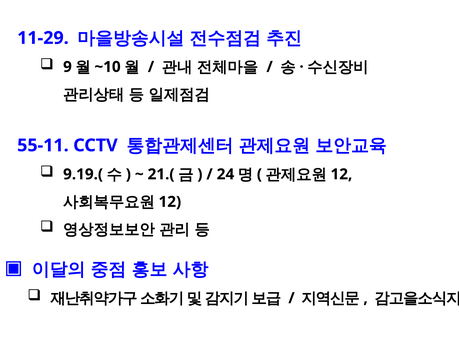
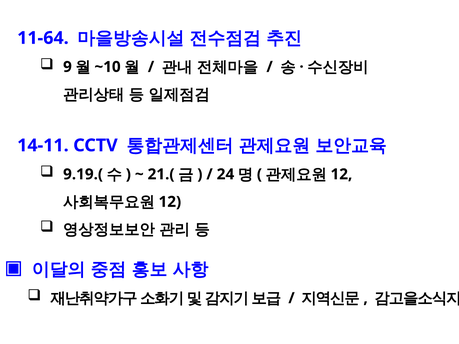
11-29: 11-29 -> 11-64 (43, 38)
55-11: 55-11 -> 14-11 (43, 146)
